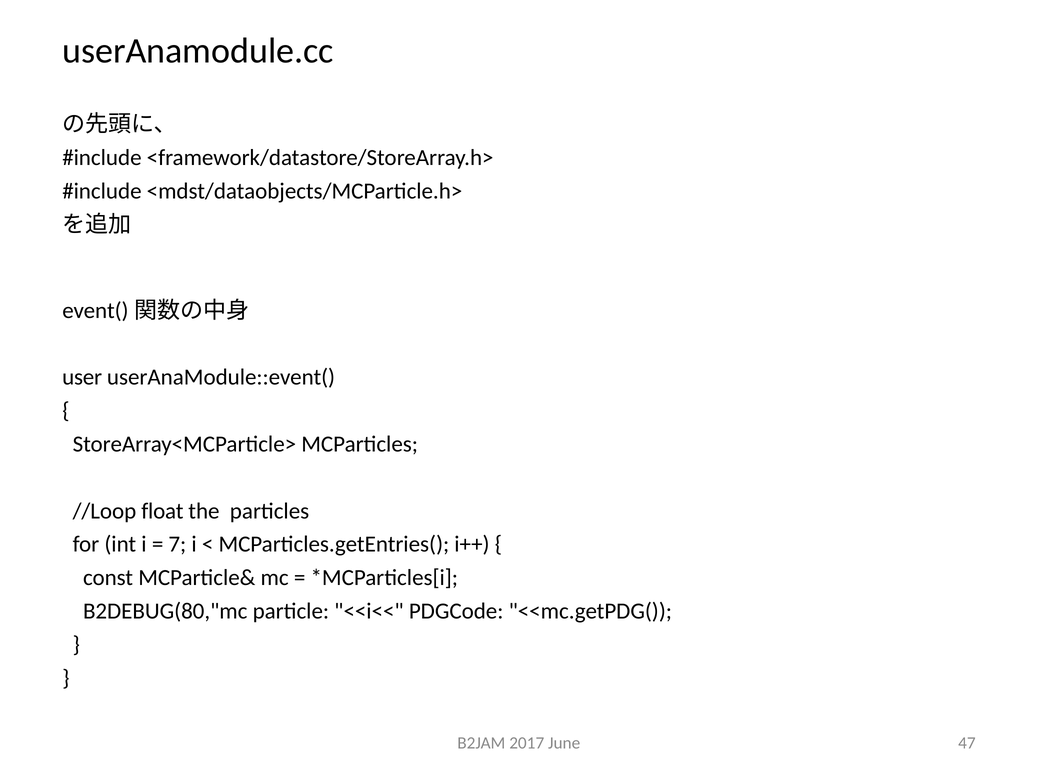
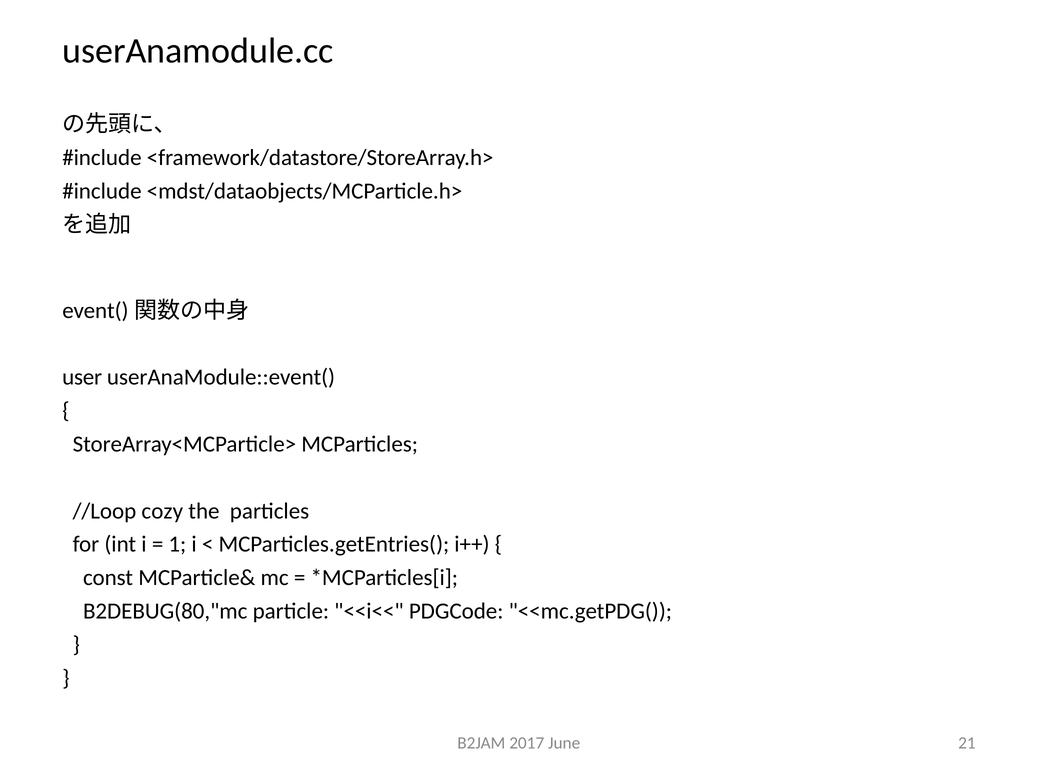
float: float -> cozy (162, 511)
7: 7 -> 1 (177, 545)
47: 47 -> 21 (967, 743)
